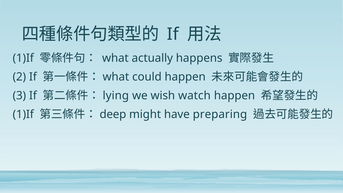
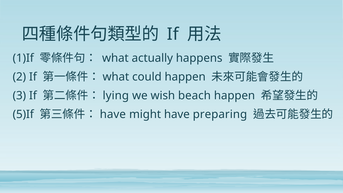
watch: watch -> beach (194, 96)
1)If: 1)If -> 5)If (23, 114)
deep: deep -> have (113, 114)
